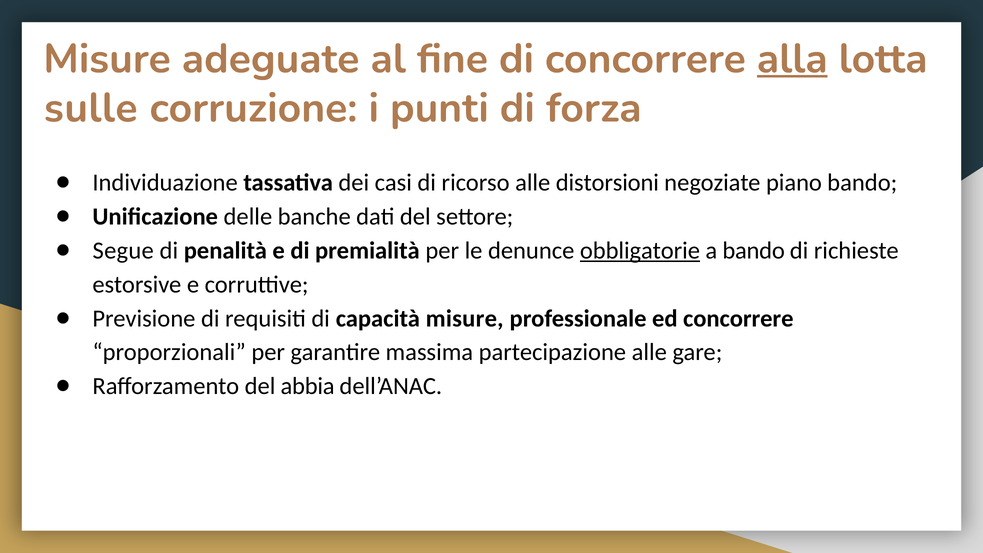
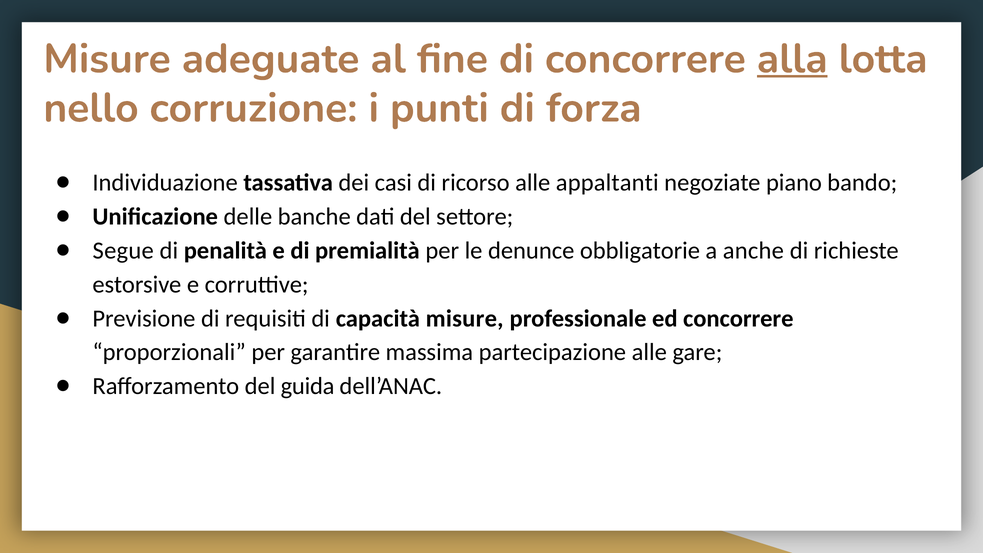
sulle: sulle -> nello (91, 108)
distorsioni: distorsioni -> appaltanti (607, 183)
obbligatorie underline: present -> none (640, 251)
a bando: bando -> anche (753, 251)
abbia: abbia -> guida (308, 386)
